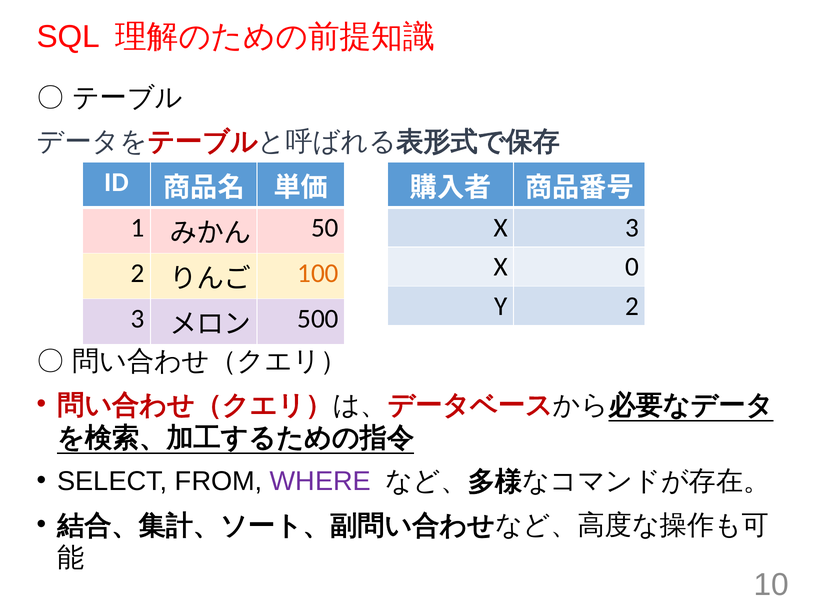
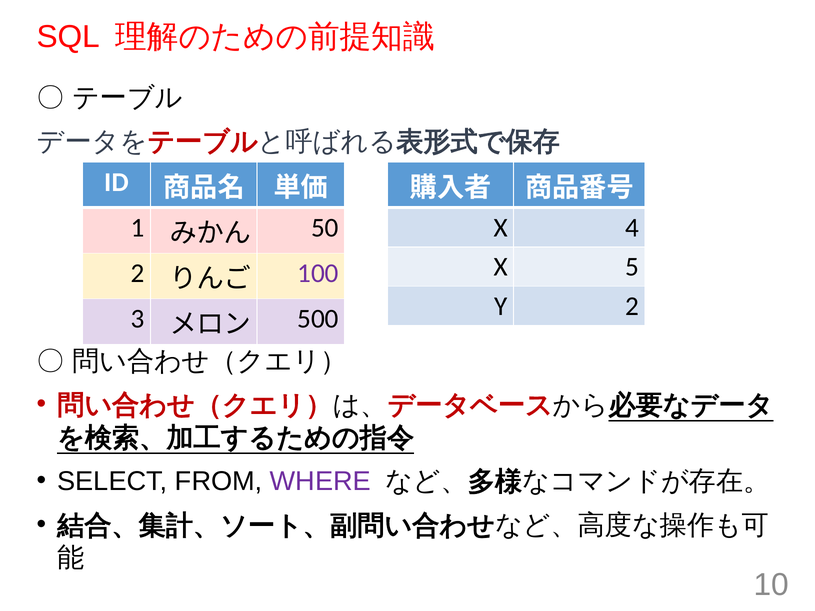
X 3: 3 -> 4 (632, 228)
0: 0 -> 5 (632, 267)
100 colour: orange -> purple (318, 273)
